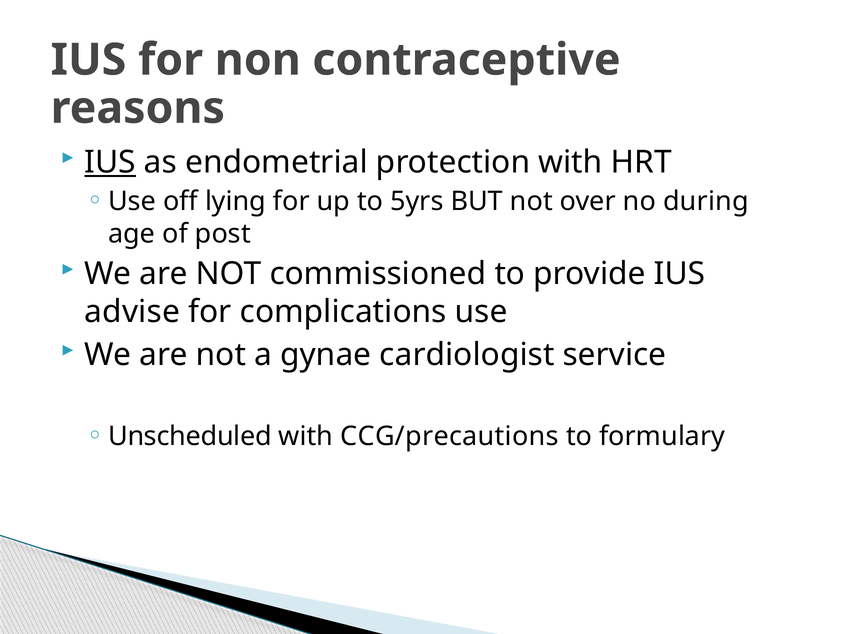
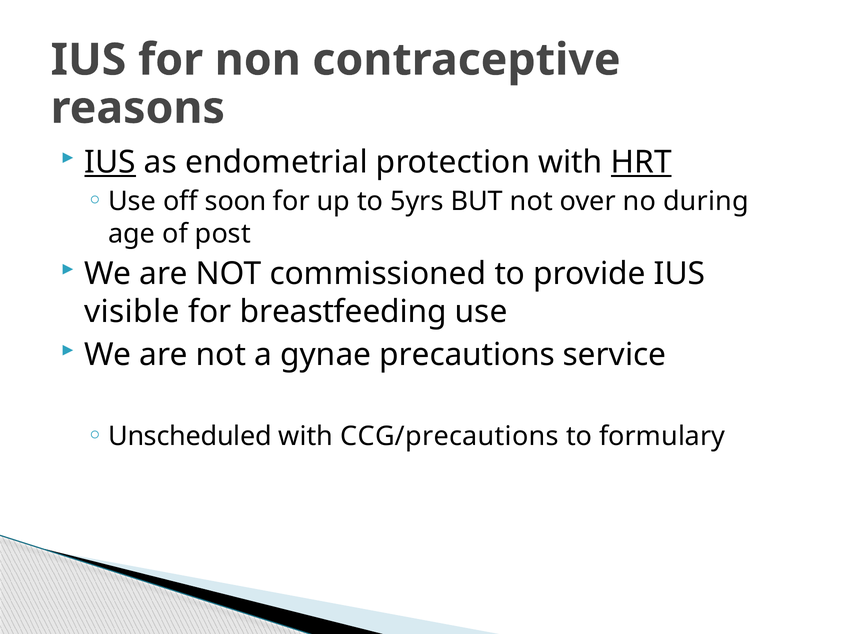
HRT underline: none -> present (641, 162)
lying: lying -> soon (236, 201)
advise: advise -> visible (132, 312)
complications: complications -> breastfeeding (343, 312)
cardiologist: cardiologist -> precautions (467, 355)
